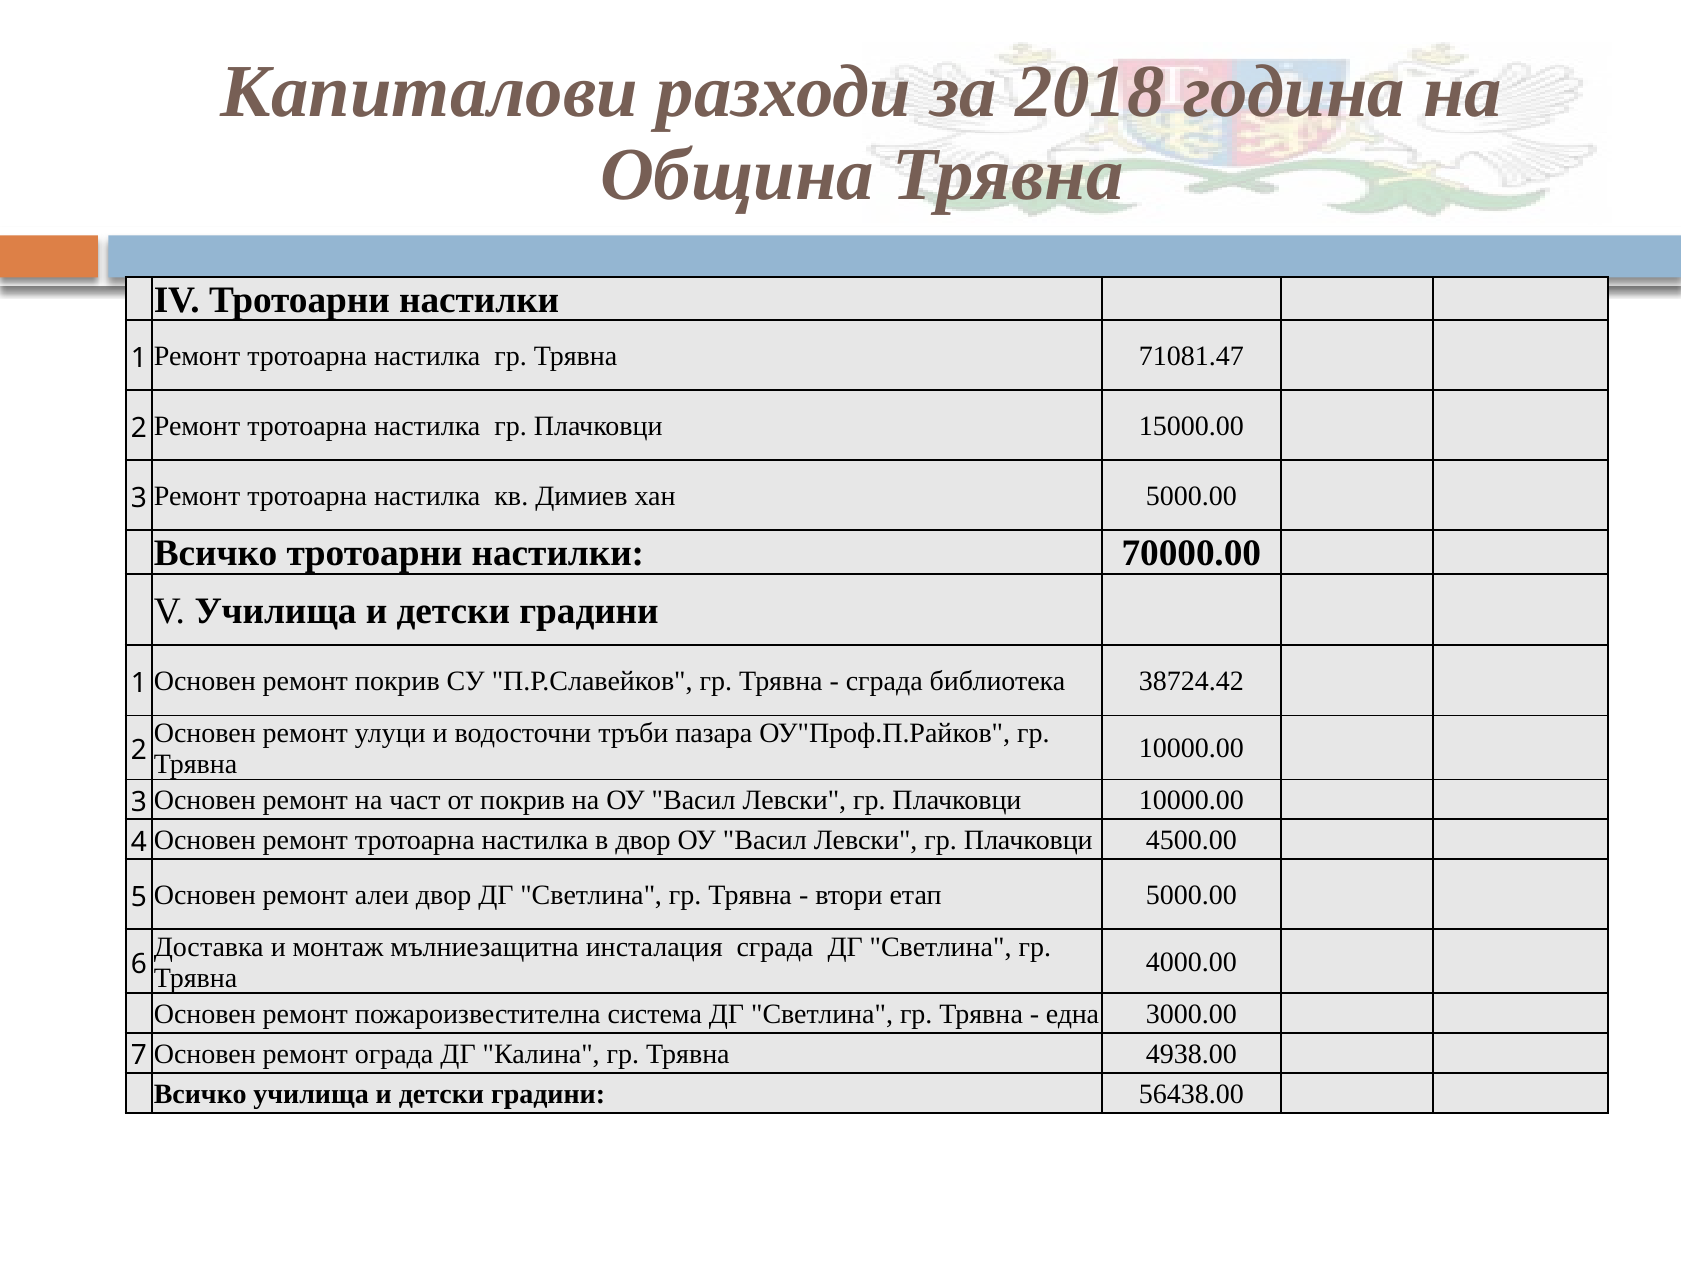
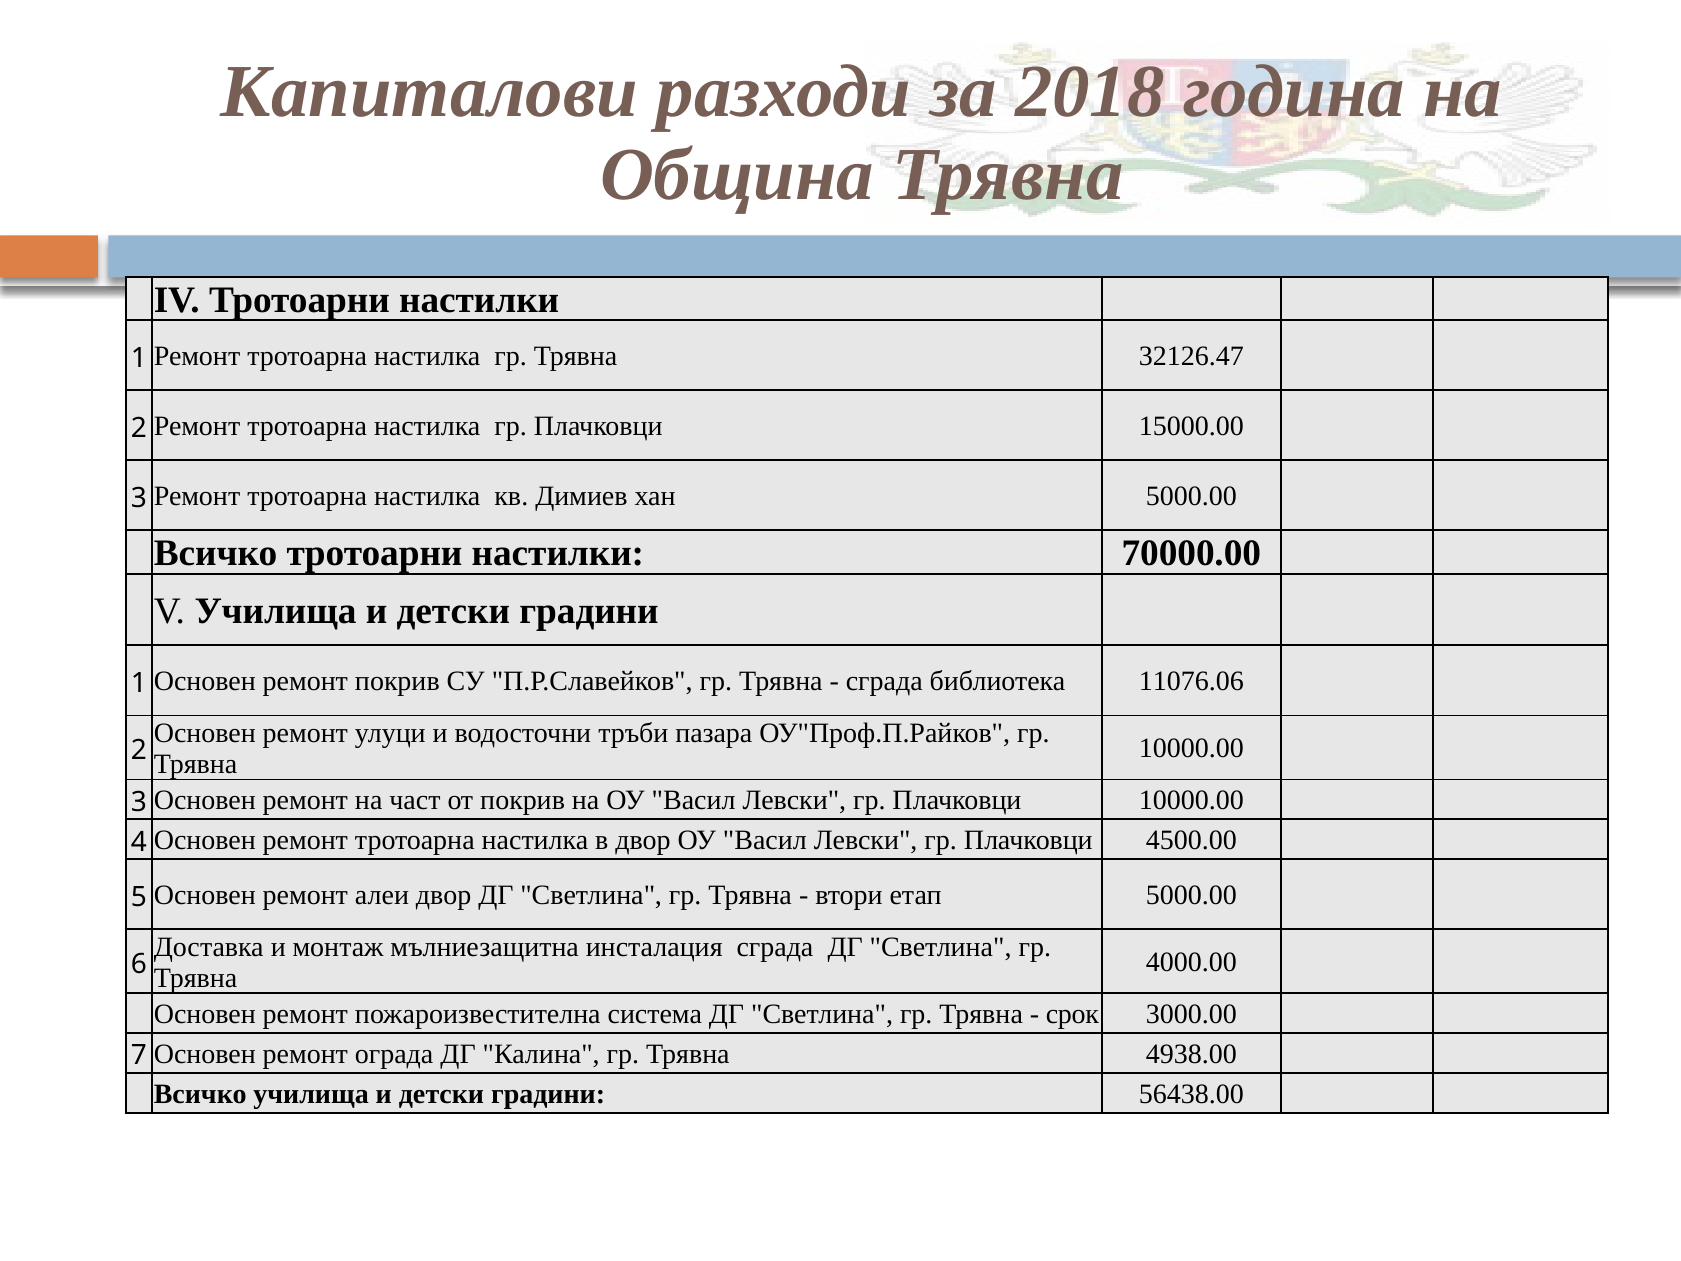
71081.47: 71081.47 -> 32126.47 (1191, 356)
38724.42: 38724.42 -> 11076.06 (1191, 681)
една: една -> срок (1072, 1014)
